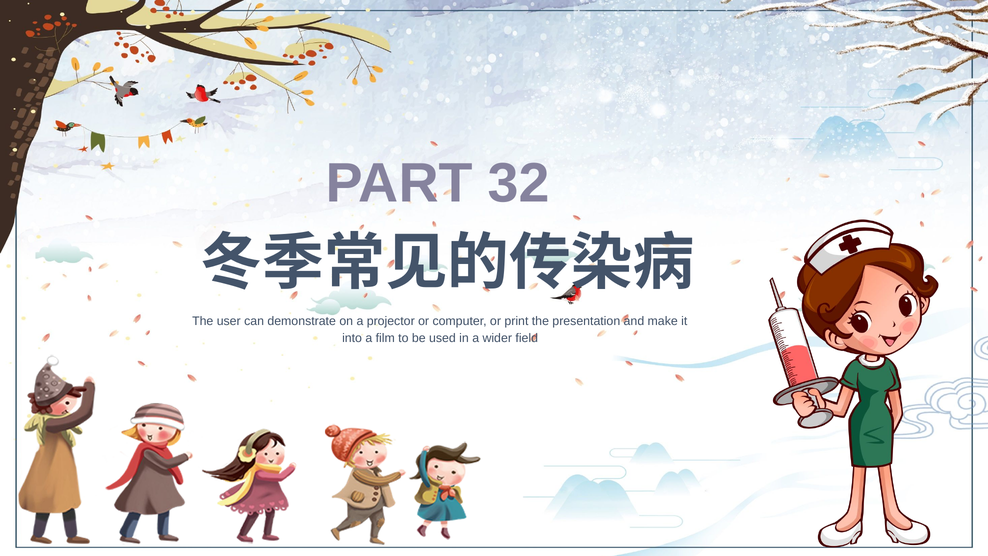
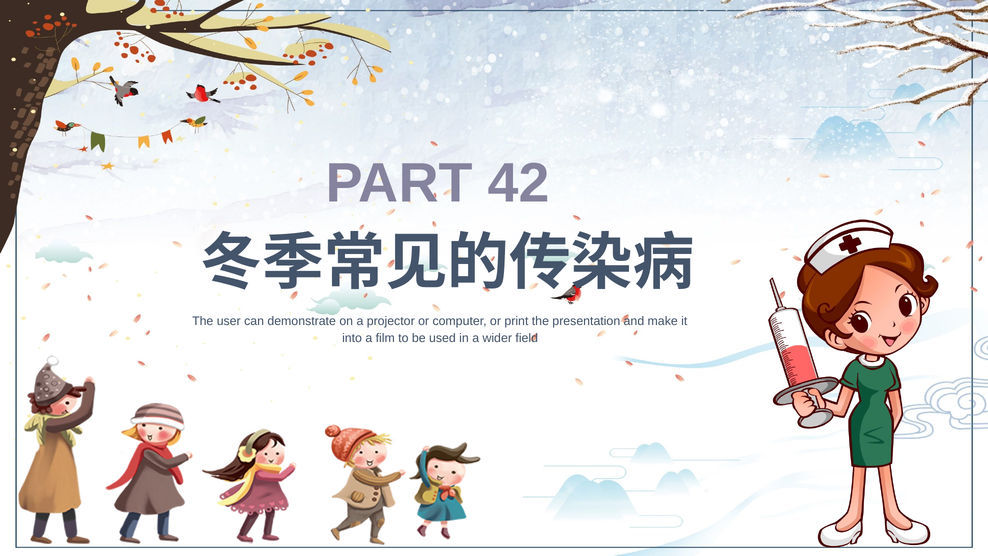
32: 32 -> 42 (519, 183)
